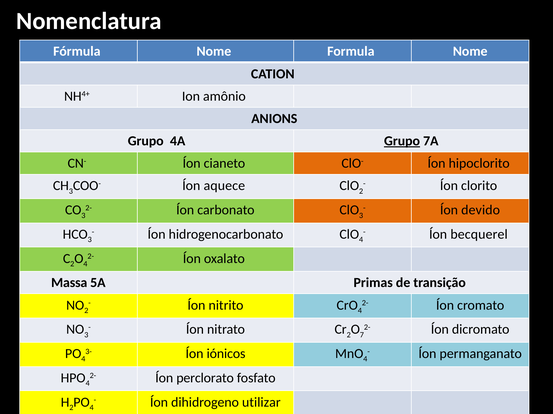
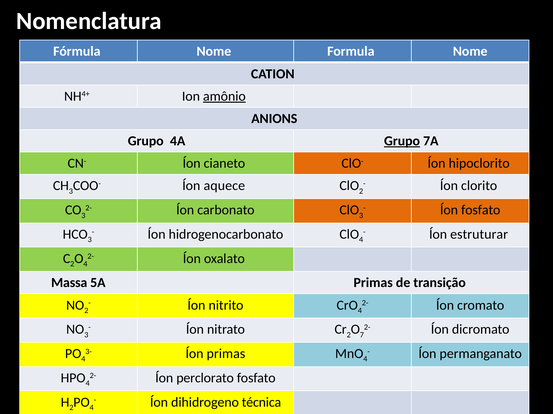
amônio underline: none -> present (224, 96)
Íon devido: devido -> fosfato (481, 210)
becquerel: becquerel -> estruturar (479, 235)
Íon iónicos: iónicos -> primas (226, 354)
utilizar: utilizar -> técnica (261, 403)
